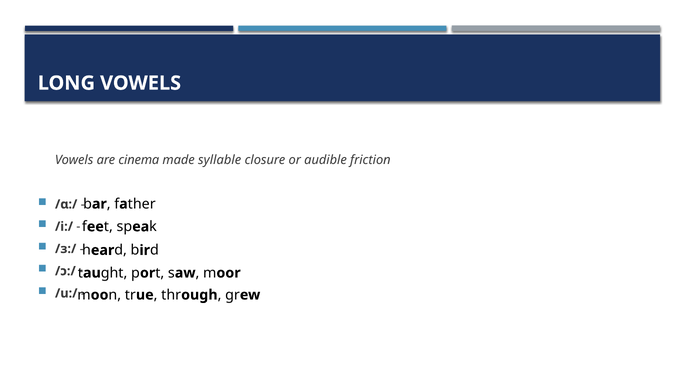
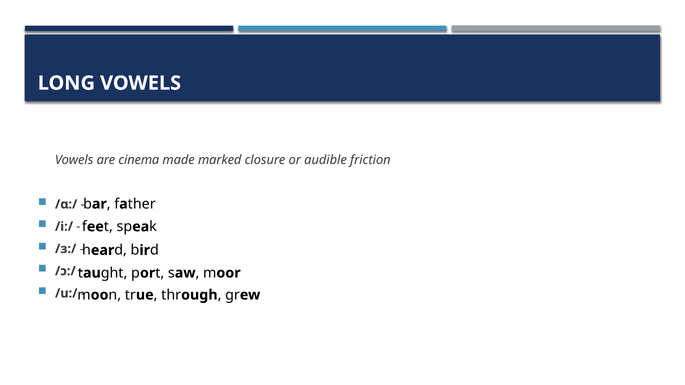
syllable: syllable -> marked (220, 160)
